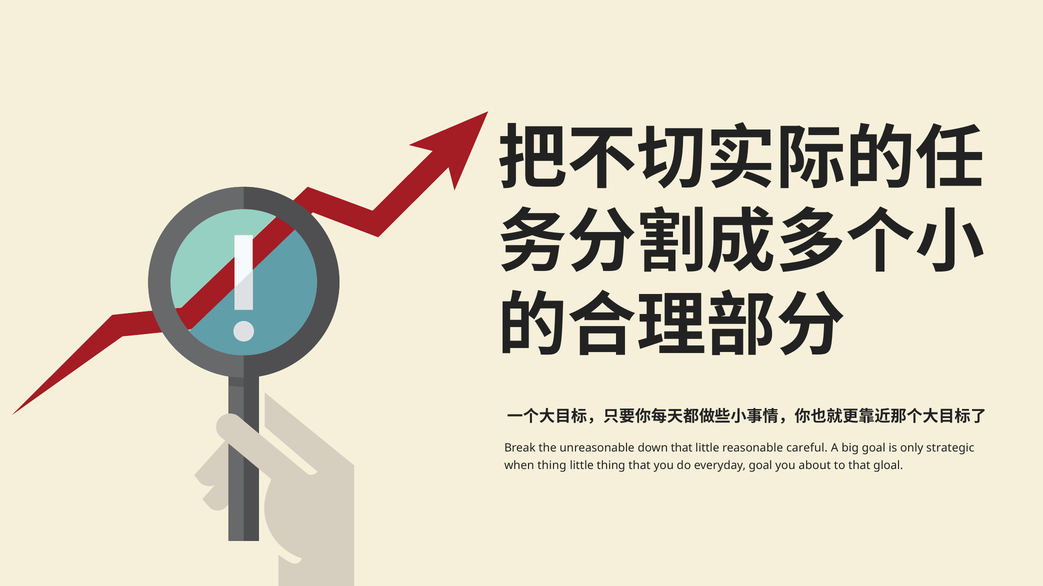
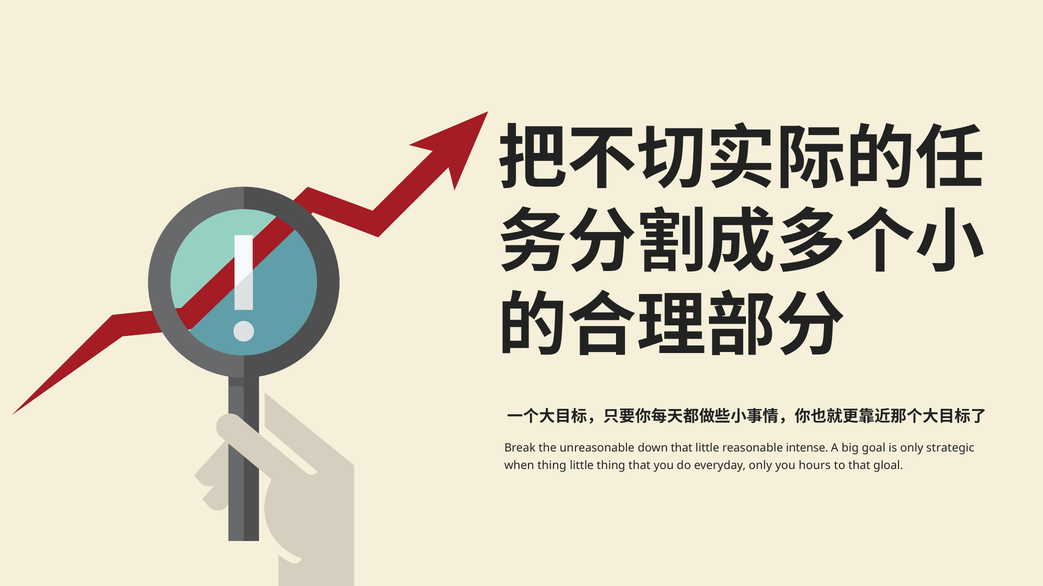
careful: careful -> intense (807, 449)
everyday goal: goal -> only (760, 466)
about: about -> hours (815, 466)
